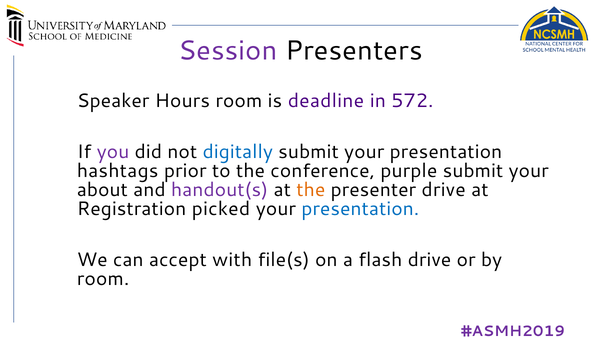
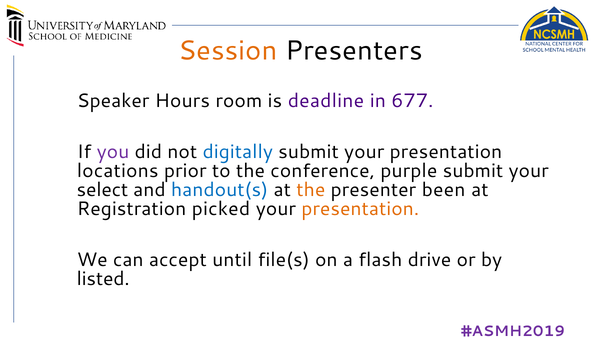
Session colour: purple -> orange (228, 50)
572: 572 -> 677 (412, 101)
hashtags: hashtags -> locations (118, 171)
about: about -> select (102, 190)
handout(s colour: purple -> blue (220, 190)
presenter drive: drive -> been (444, 190)
presentation colour: blue -> orange (360, 209)
with: with -> until (232, 260)
room: room -> listed (103, 279)
